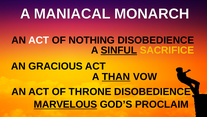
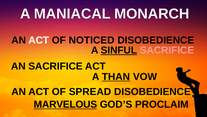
NOTHING: NOTHING -> NOTICED (92, 40)
SACRIFICE colour: yellow -> pink (167, 50)
AN GRACIOUS: GRACIOUS -> SACRIFICE (56, 66)
THRONE: THRONE -> SPREAD (90, 91)
